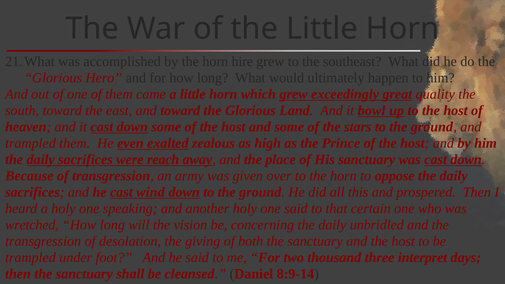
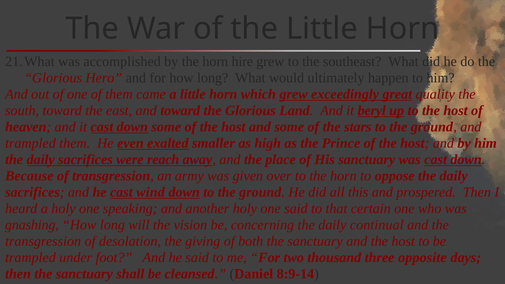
bowl: bowl -> beryl (372, 110)
zealous: zealous -> smaller (213, 143)
wretched: wretched -> gnashing (32, 225)
unbridled: unbridled -> continual (377, 225)
interpret: interpret -> opposite (422, 258)
